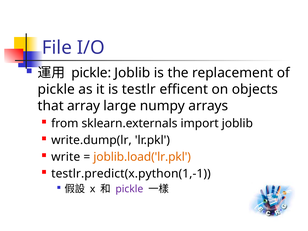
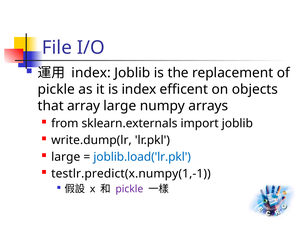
pickle: pickle -> index (91, 73)
is testlr: testlr -> index (139, 89)
write: write -> large (66, 157)
joblib.load('lr.pkl colour: orange -> blue (142, 157)
testlr.predict(x.python(1,-1: testlr.predict(x.python(1,-1 -> testlr.predict(x.numpy(1,-1 (131, 174)
